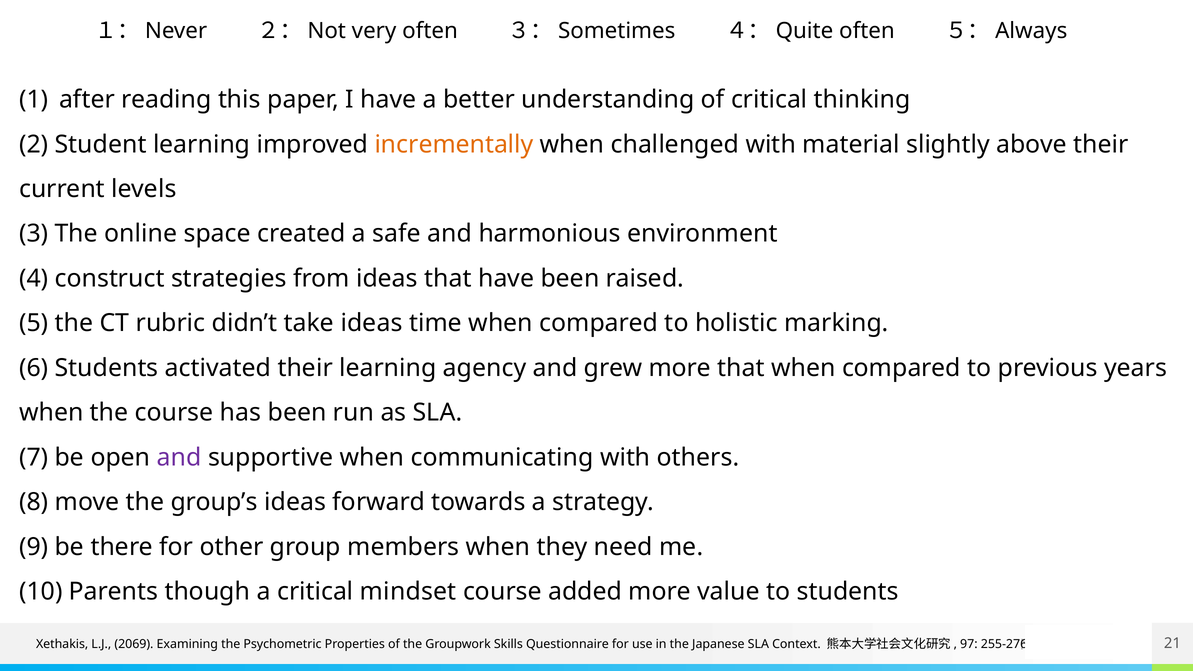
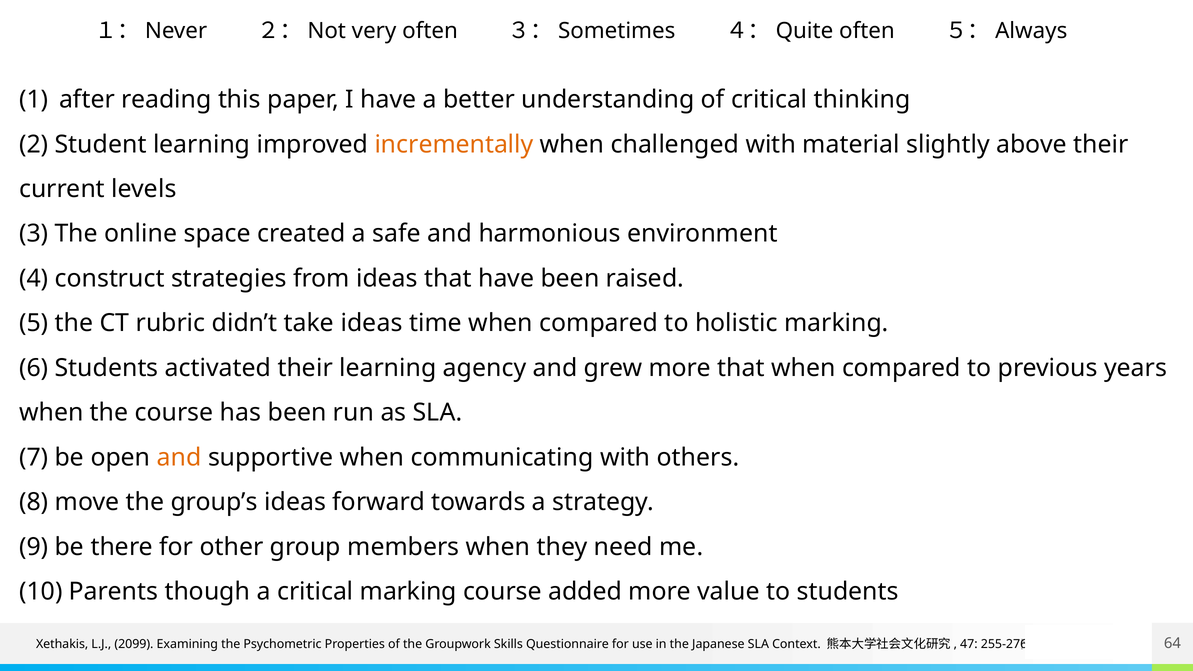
and colour: purple -> orange (179, 457)
critical mindset: mindset -> marking (408, 592)
2069: 2069 -> 2099 (134, 644)
97: 97 -> 47 (969, 644)
21: 21 -> 64 (1172, 643)
